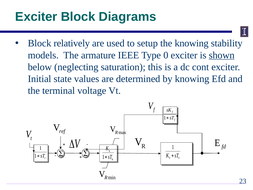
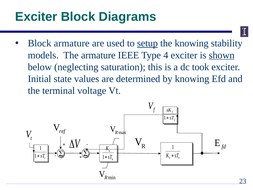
Block relatively: relatively -> armature (72, 43)
setup underline: none -> present (147, 43)
0: 0 -> 4 (166, 55)
cont: cont -> took (201, 67)
